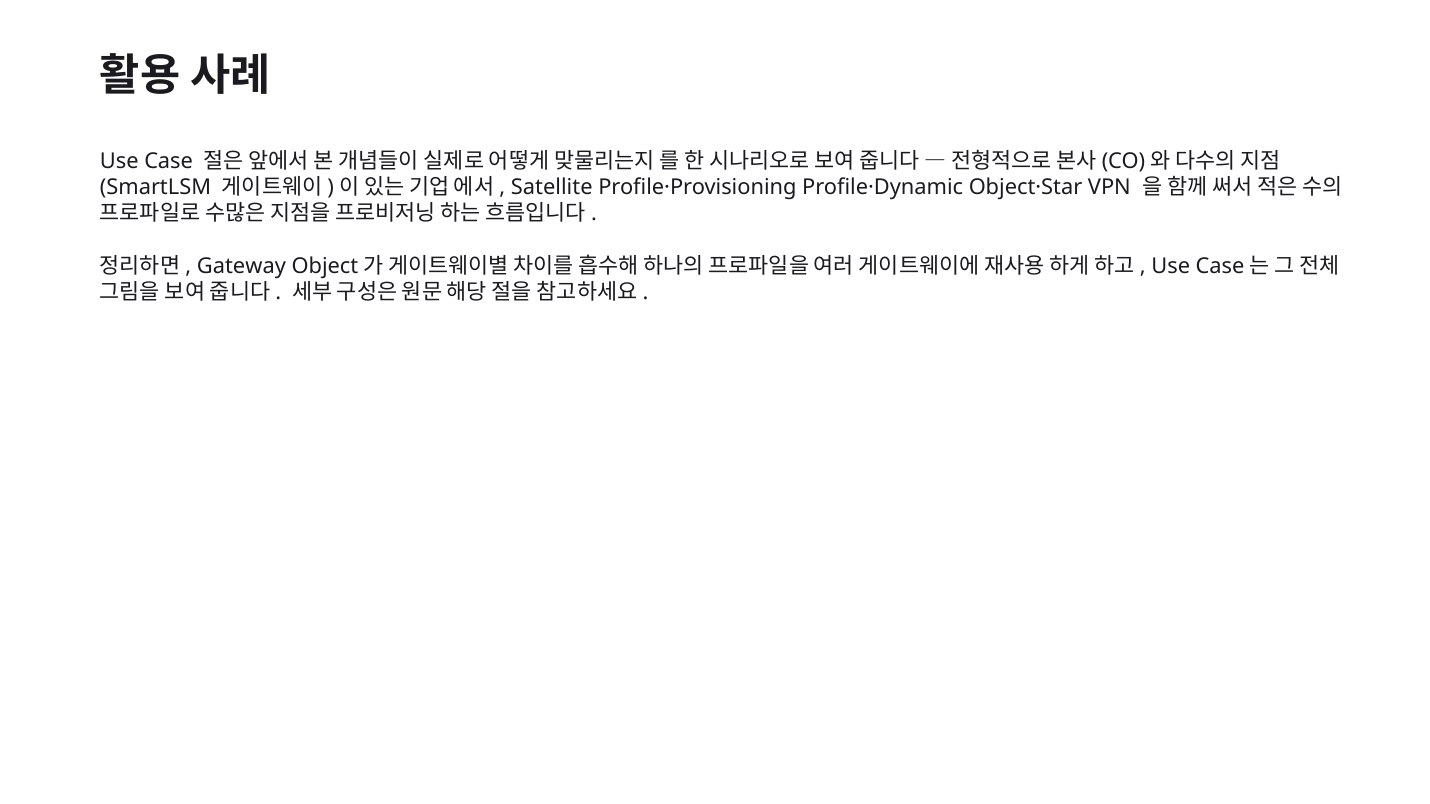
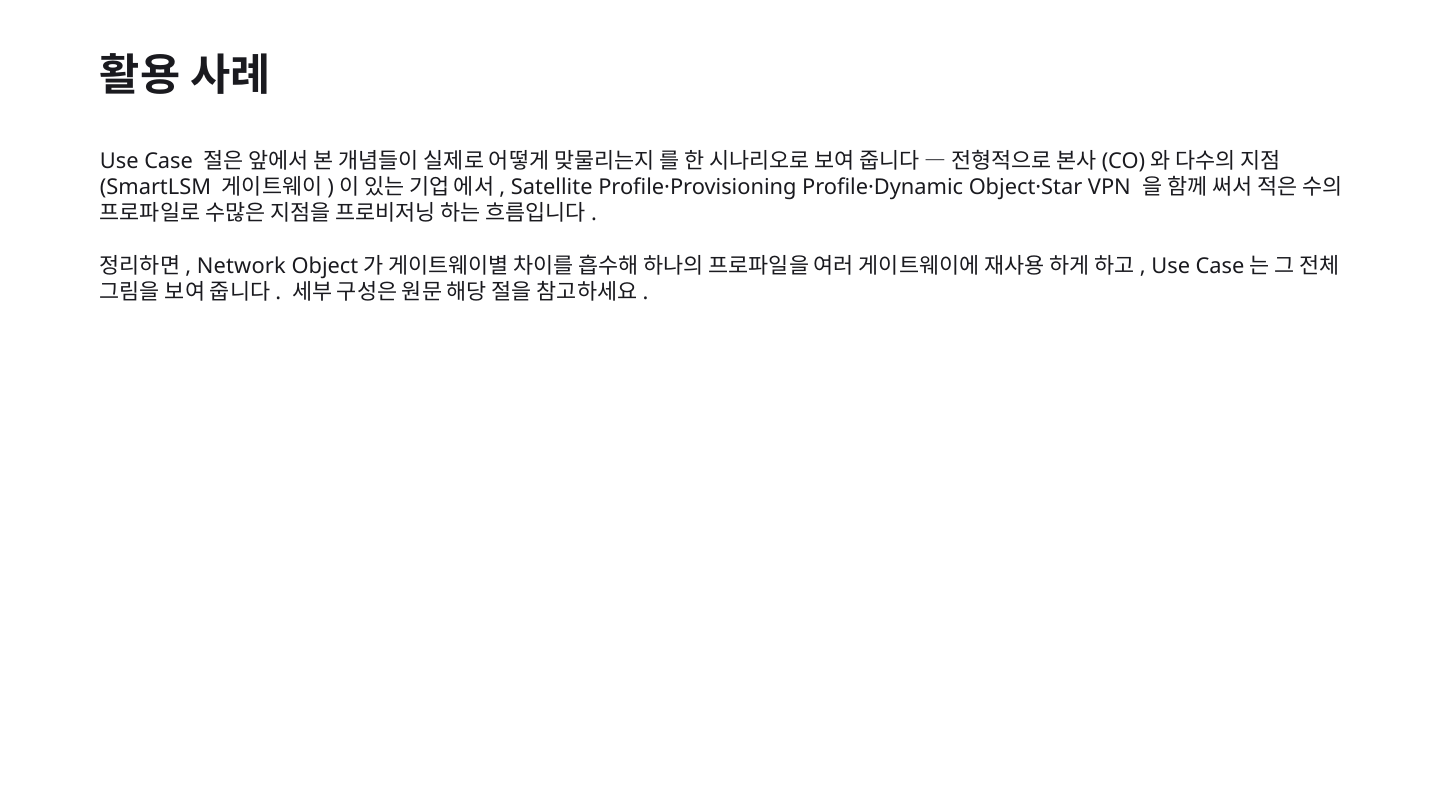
Gateway: Gateway -> Network (241, 266)
